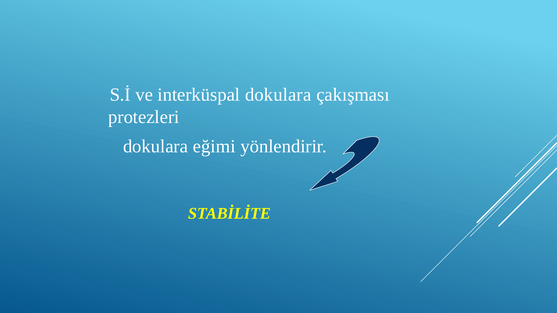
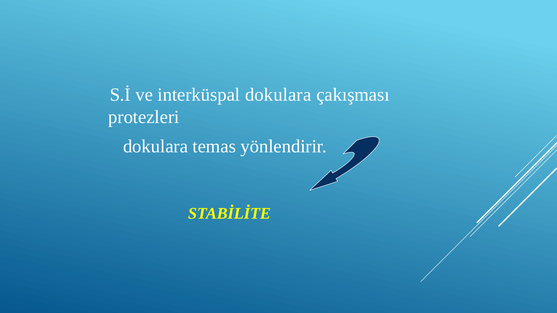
eğimi: eğimi -> temas (214, 147)
